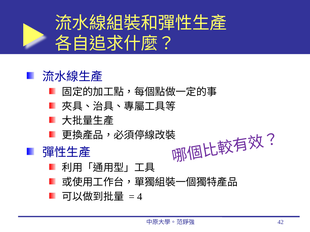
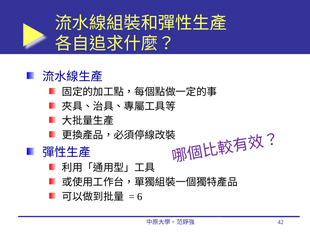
4: 4 -> 6 (140, 197)
